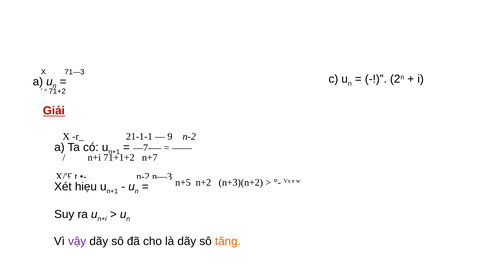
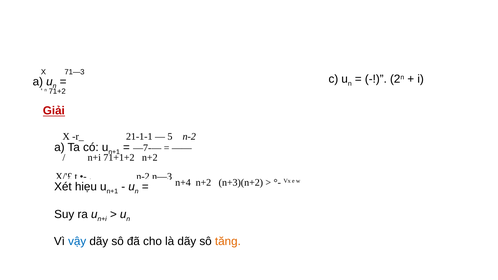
9: 9 -> 5 (170, 136)
n+7: n+7 -> n+2 (150, 158)
n+5: n+5 -> n+4 (183, 183)
vậy colour: purple -> blue (77, 242)
